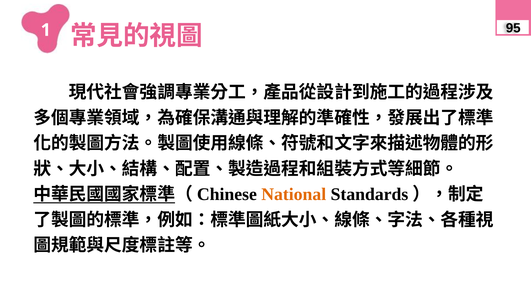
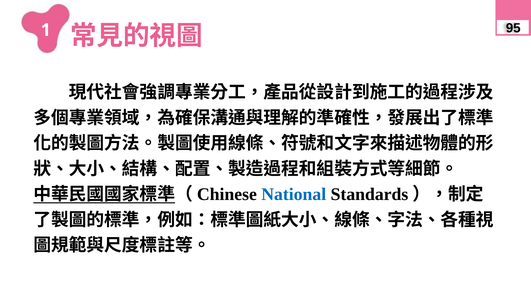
National colour: orange -> blue (294, 194)
